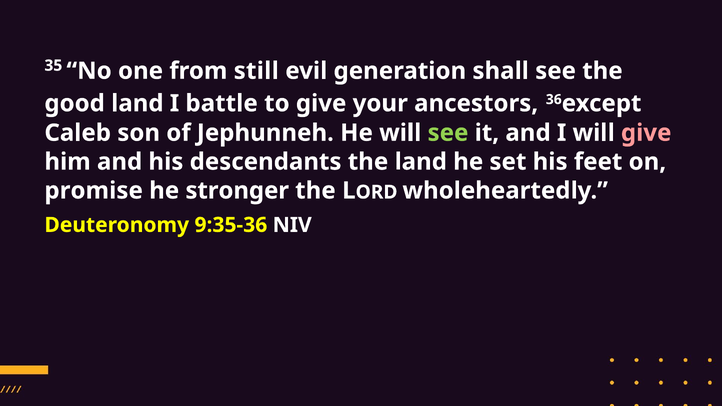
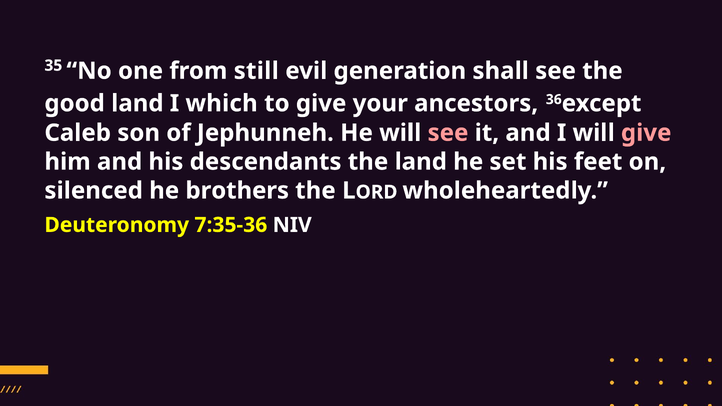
battle: battle -> which (222, 103)
see colour: light green -> pink (448, 133)
promise: promise -> silenced (94, 191)
stronger: stronger -> brothers (237, 191)
9:35-36: 9:35-36 -> 7:35-36 (231, 225)
